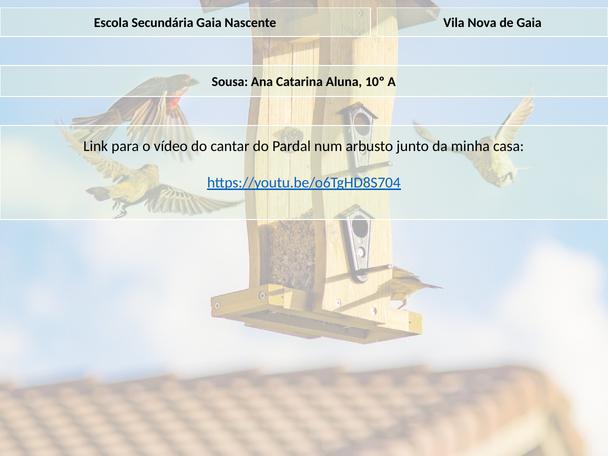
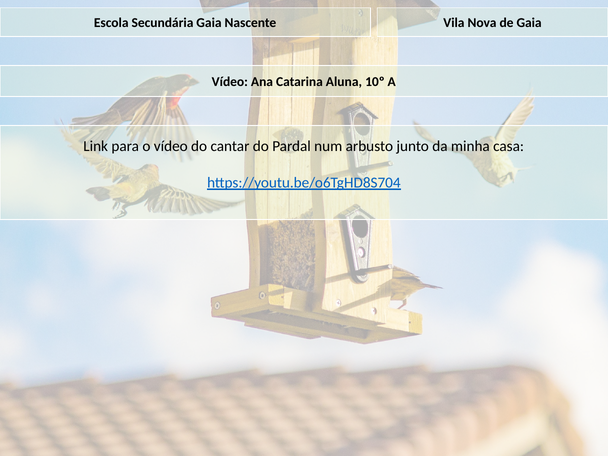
Sousa: Sousa -> Vídeo (230, 82)
